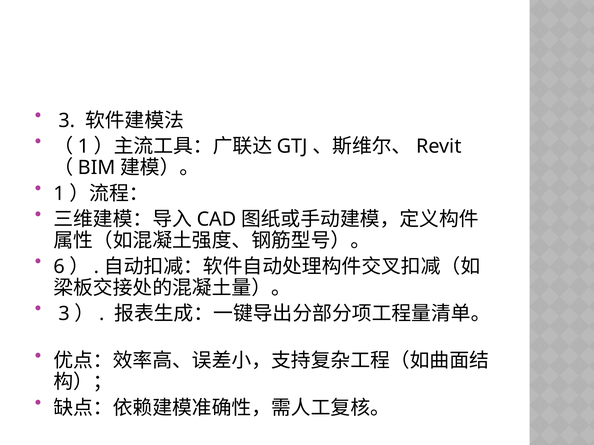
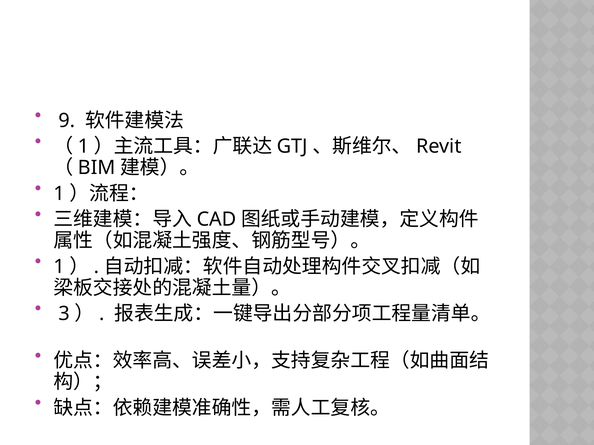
3: 3 -> 9 (67, 121)
6: 6 -> 1 (59, 267)
